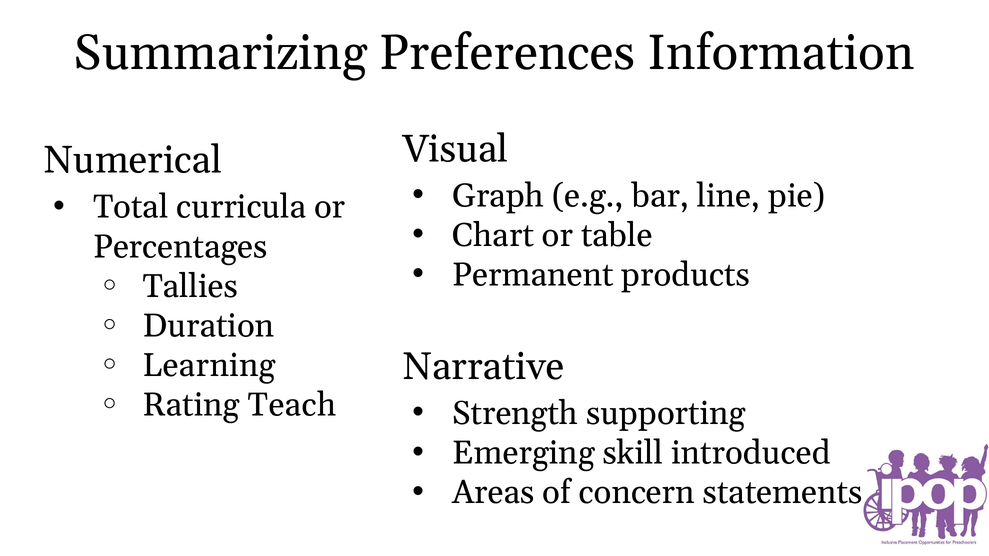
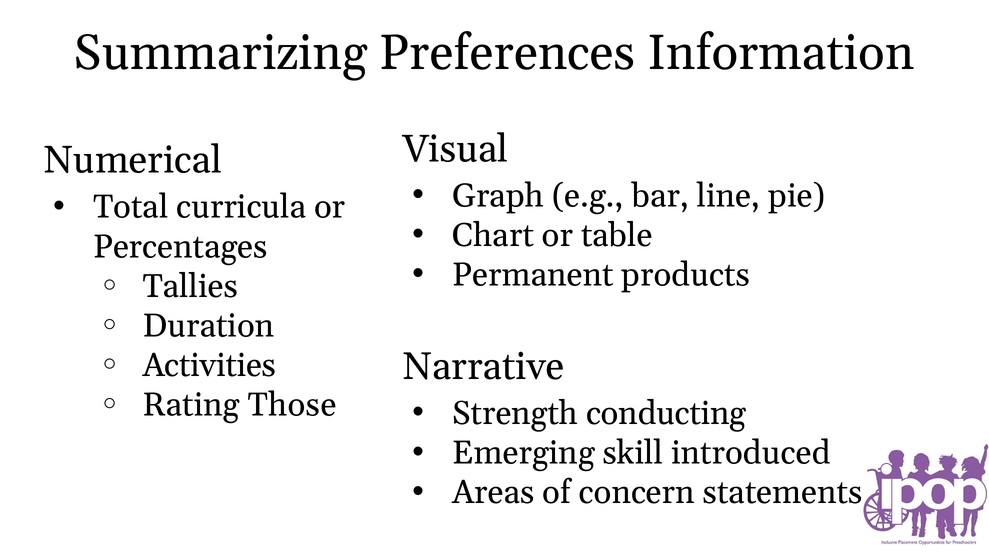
Learning: Learning -> Activities (209, 365)
Teach: Teach -> Those (292, 405)
supporting: supporting -> conducting (666, 414)
